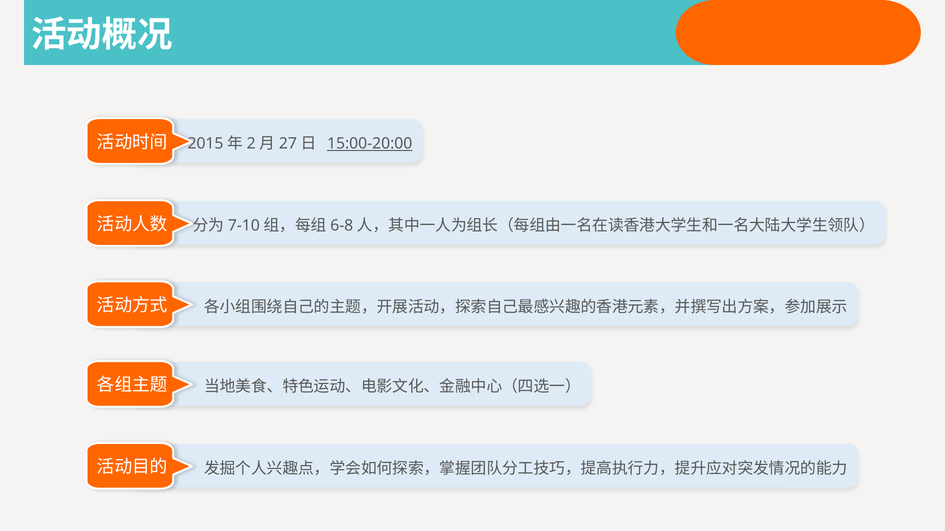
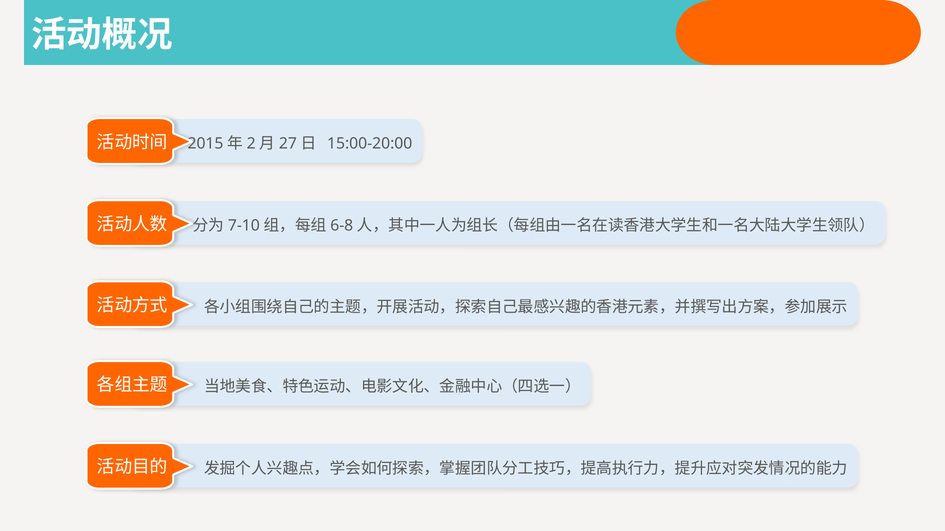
15:00-20:00 underline: present -> none (370, 144)
